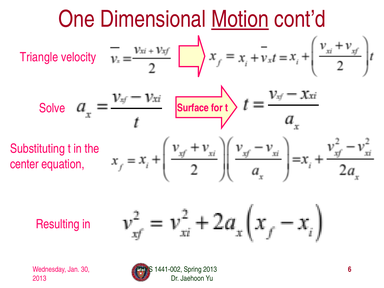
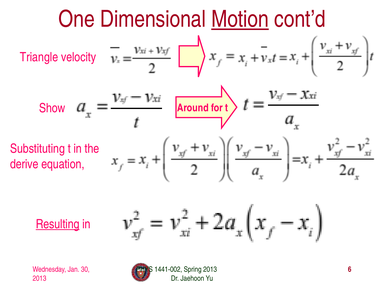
Solve: Solve -> Show (52, 108)
Surface: Surface -> Around (193, 108)
center: center -> derive (24, 164)
Resulting underline: none -> present (58, 224)
